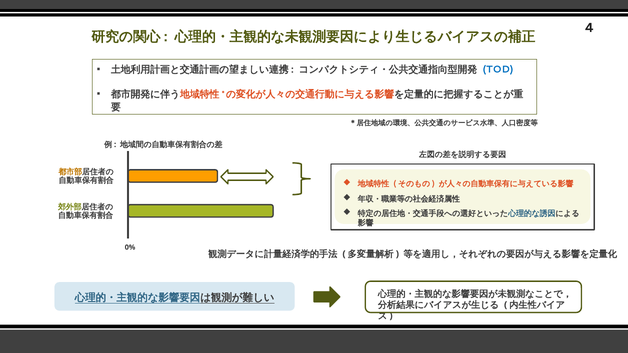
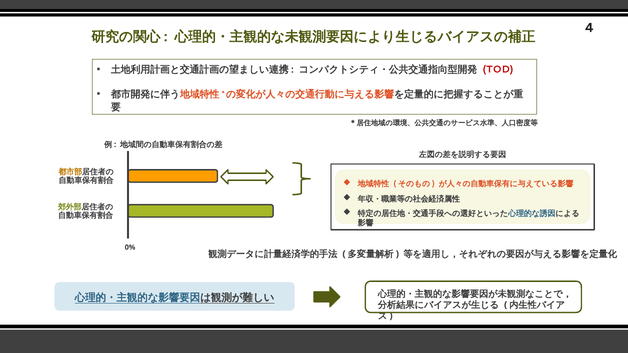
TOD colour: blue -> red (498, 69)
